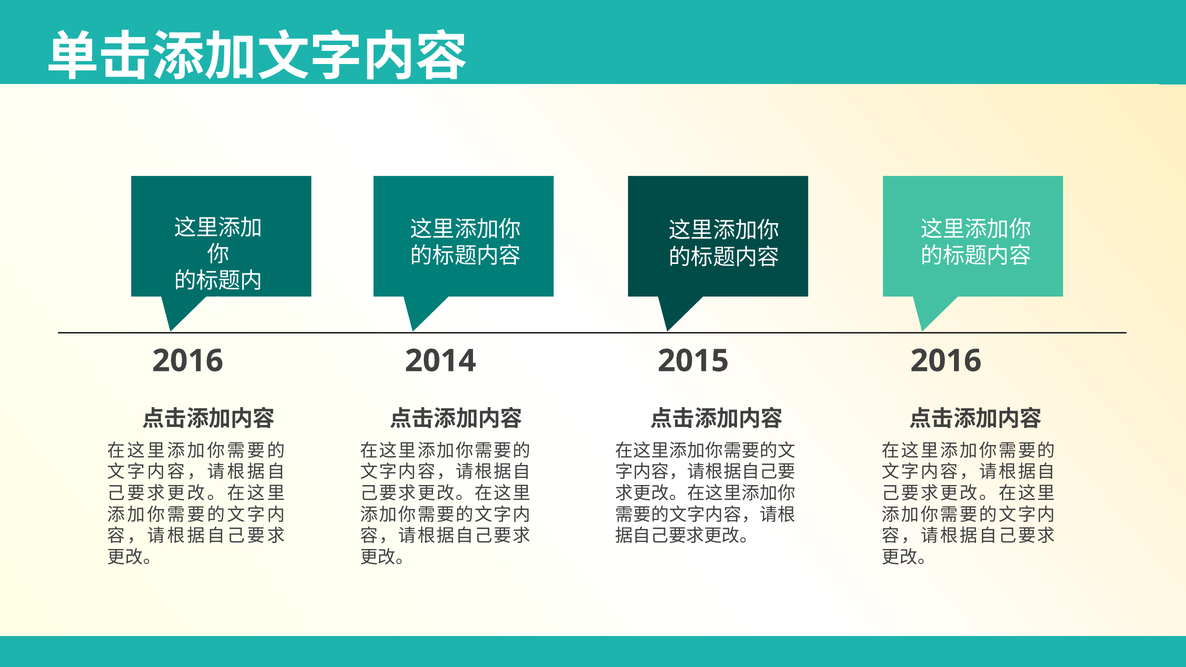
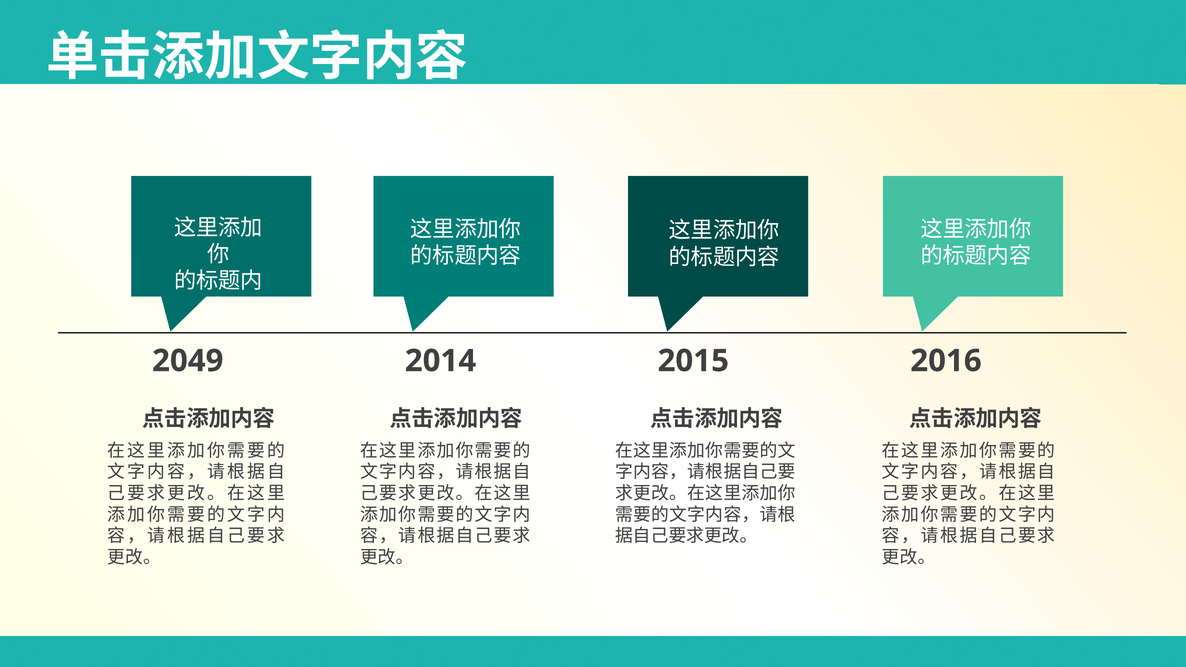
2016: 2016 -> 2049 (188, 361)
